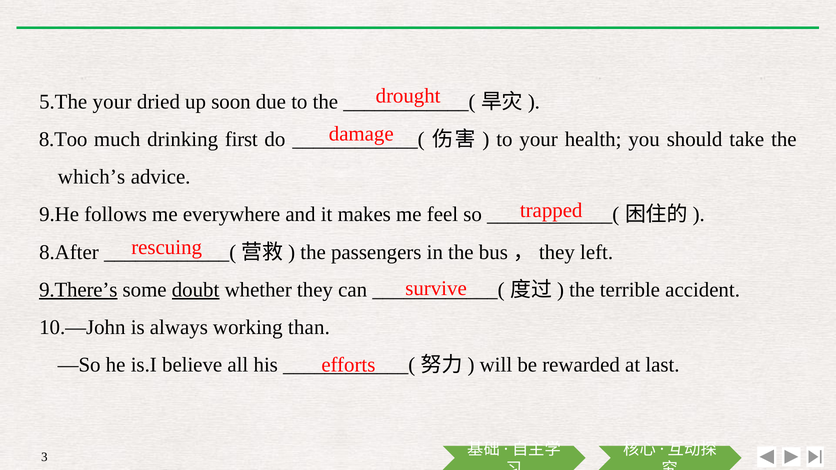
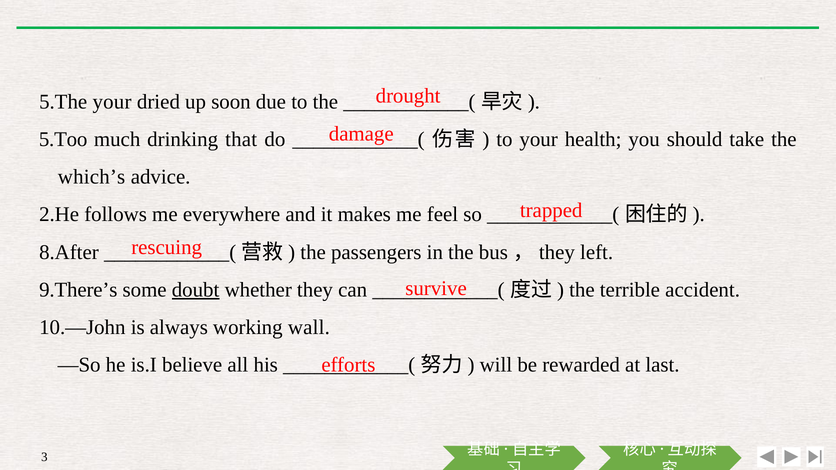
8.Too: 8.Too -> 5.Too (63, 139)
first: first -> that (241, 139)
9.He: 9.He -> 2.He (59, 215)
9.There’s underline: present -> none (78, 290)
than: than -> wall (309, 328)
